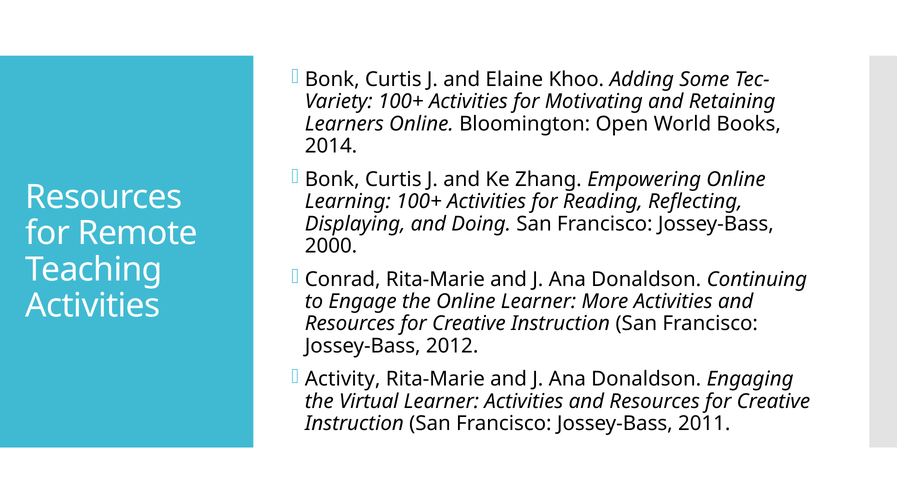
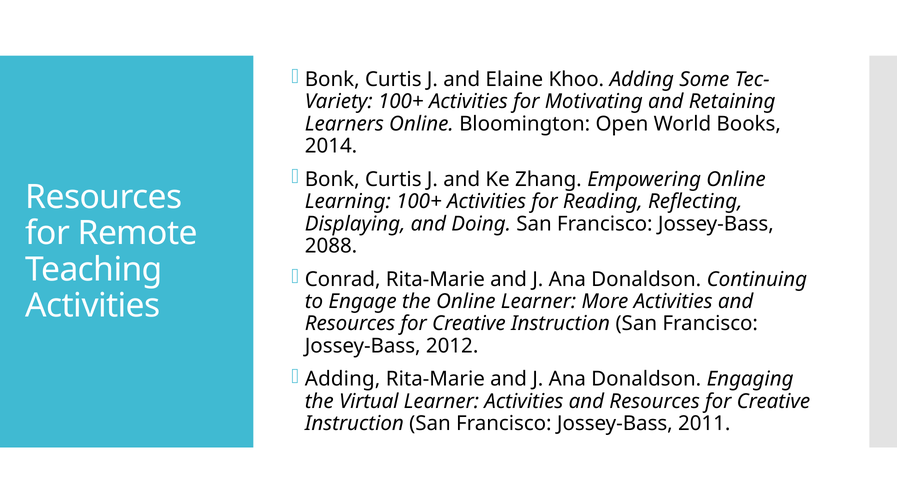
2000: 2000 -> 2088 (331, 246)
Activity: Activity -> Adding (343, 380)
